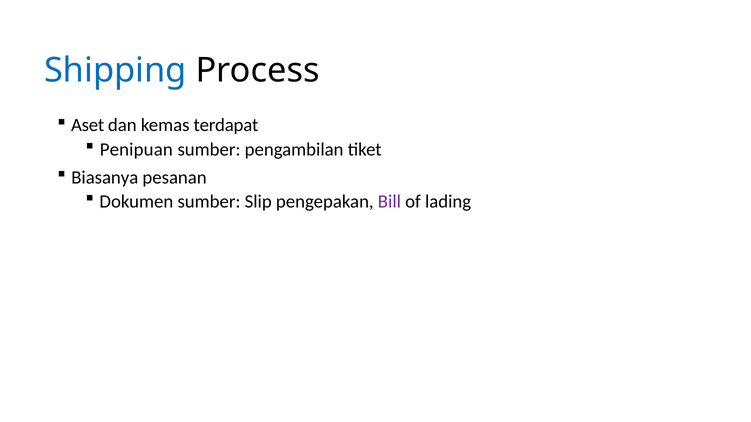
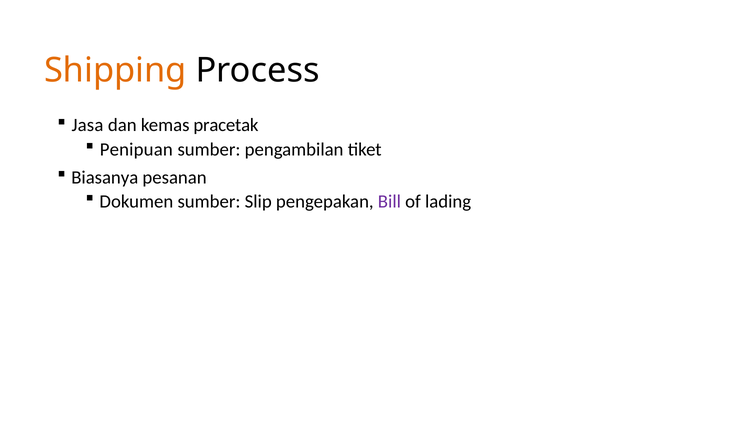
Shipping colour: blue -> orange (115, 70)
Aset: Aset -> Jasa (87, 125)
terdapat: terdapat -> pracetak (226, 125)
